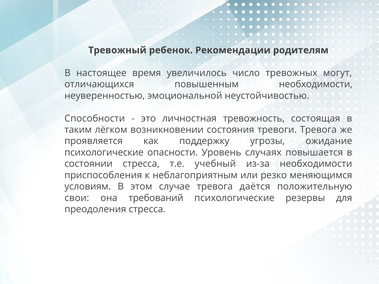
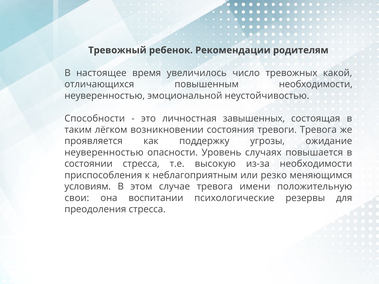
могут: могут -> какой (338, 73)
тревожность: тревожность -> завышенных (254, 118)
психологические: психологические -> неуверенностью (104, 153)
учебный: учебный -> высокую (215, 164)
даётся: даётся -> имени (255, 187)
требований: требований -> воспитании (156, 198)
